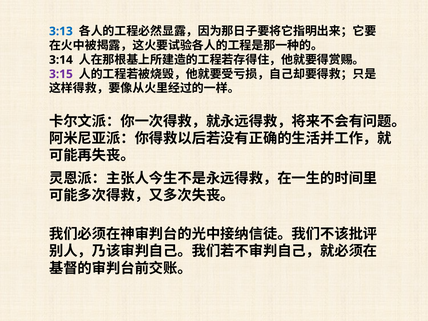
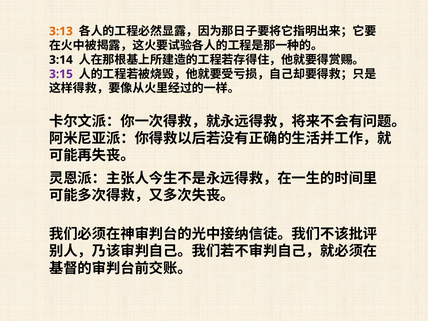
3:13 colour: blue -> orange (61, 31)
